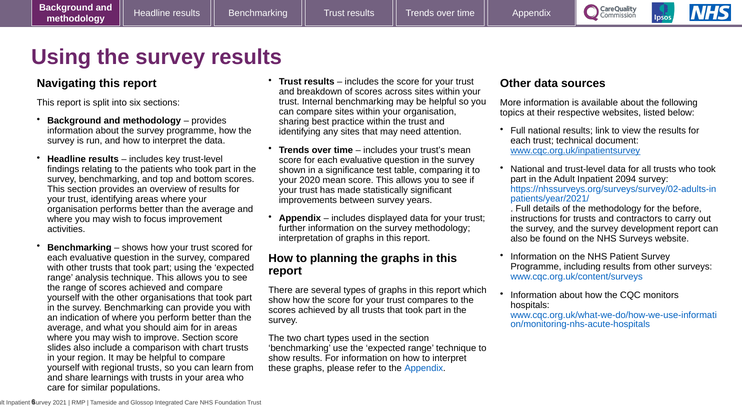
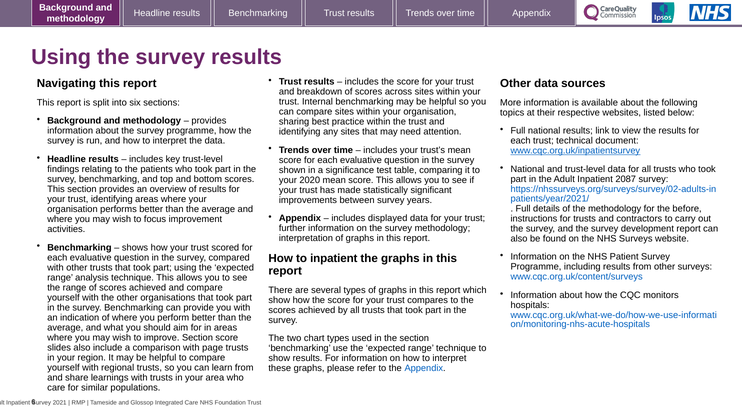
2094: 2094 -> 2087 (626, 179)
to planning: planning -> inpatient (334, 259)
with chart: chart -> page (213, 348)
